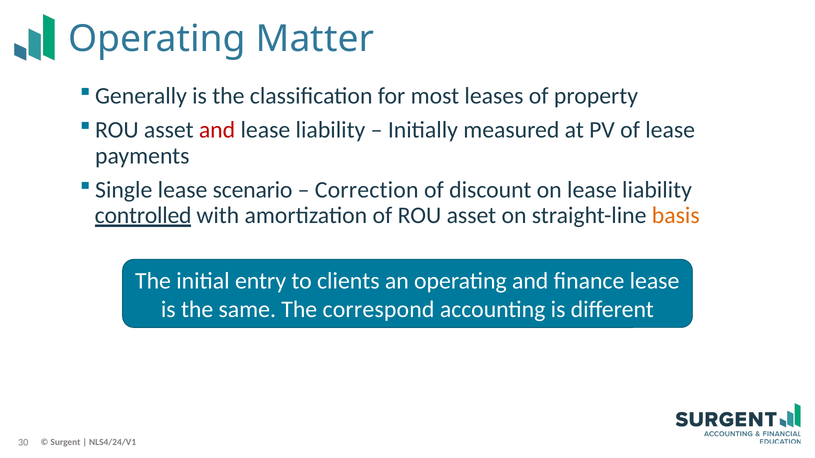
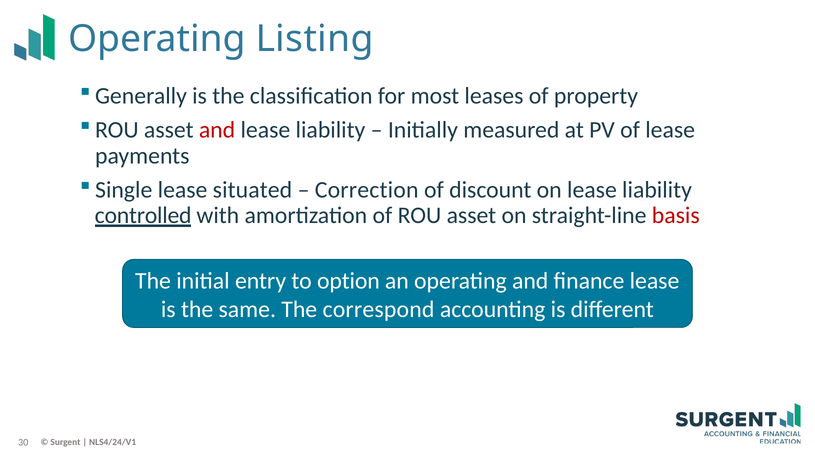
Matter: Matter -> Listing (315, 39)
scenario: scenario -> situated (252, 190)
basis colour: orange -> red (676, 216)
clients: clients -> option (348, 281)
